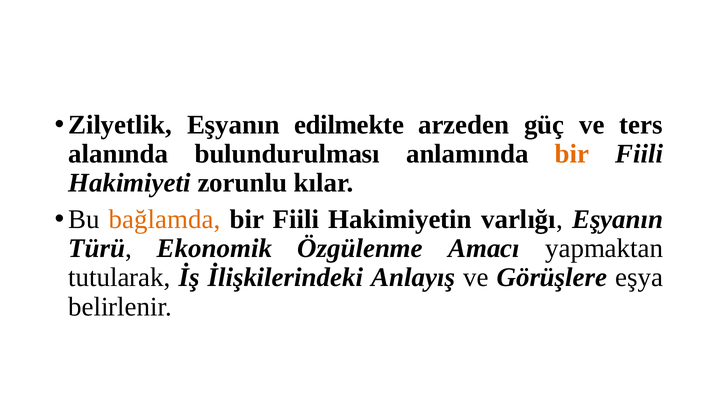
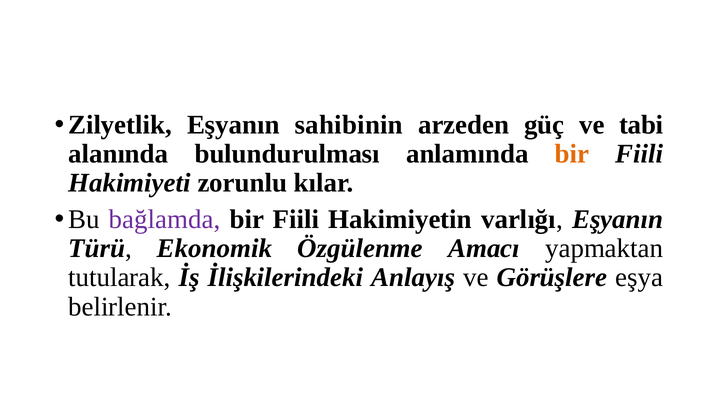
edilmekte: edilmekte -> sahibinin (349, 125)
ters: ters -> tabi (641, 125)
bağlamda colour: orange -> purple (165, 219)
